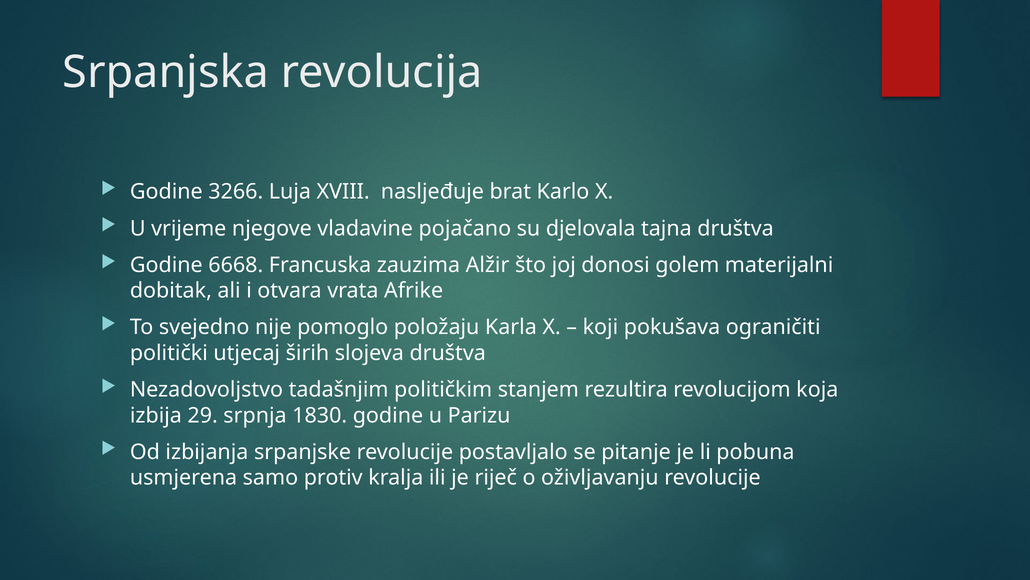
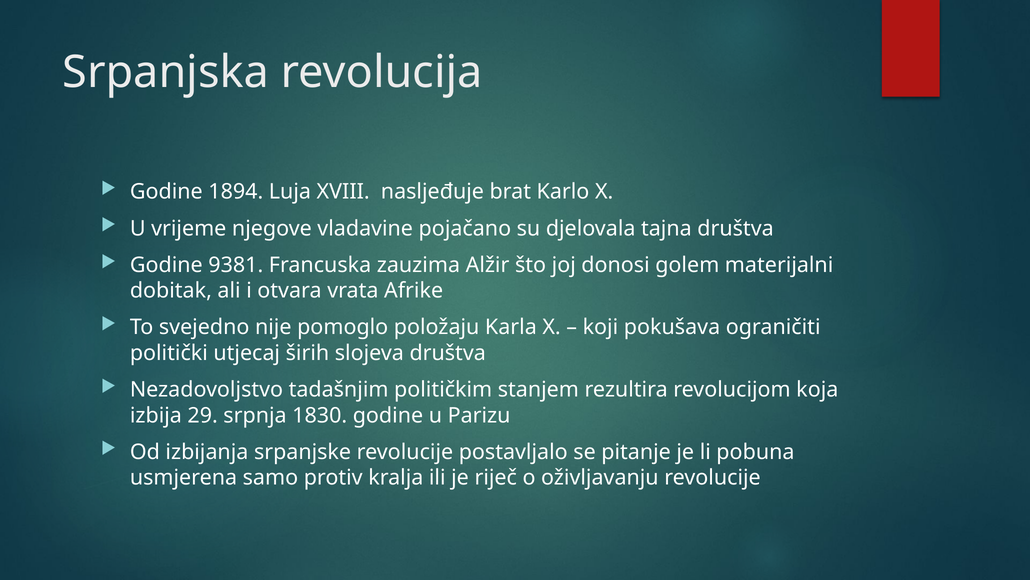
3266: 3266 -> 1894 (236, 192)
6668: 6668 -> 9381 (236, 265)
